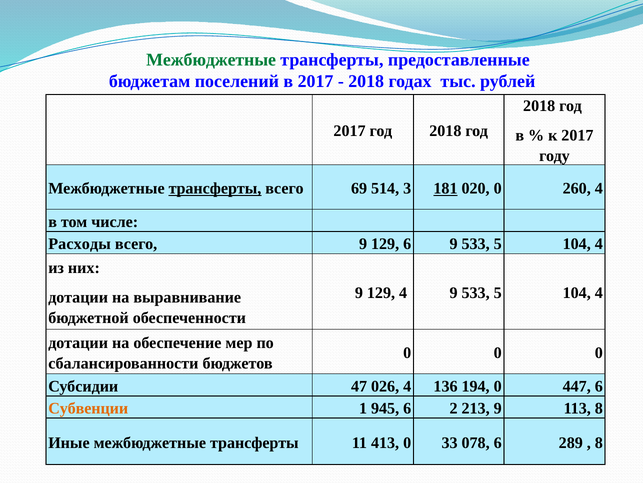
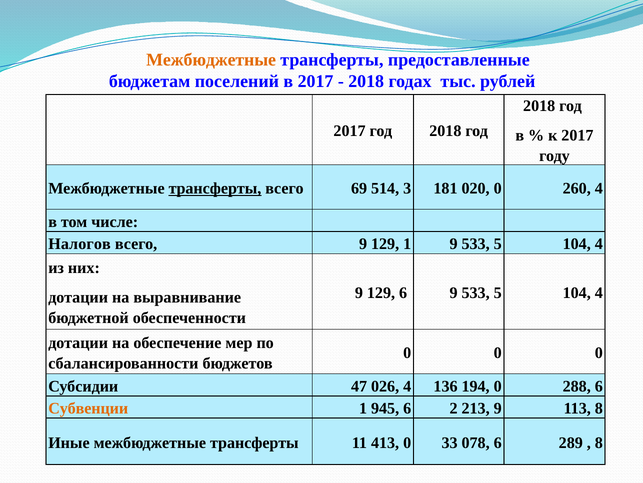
Межбюджетные colour: green -> orange (211, 60)
181 underline: present -> none (446, 188)
Расходы: Расходы -> Налогов (80, 244)
129 6: 6 -> 1 (407, 244)
129 4: 4 -> 6 (403, 293)
447: 447 -> 288 (577, 386)
